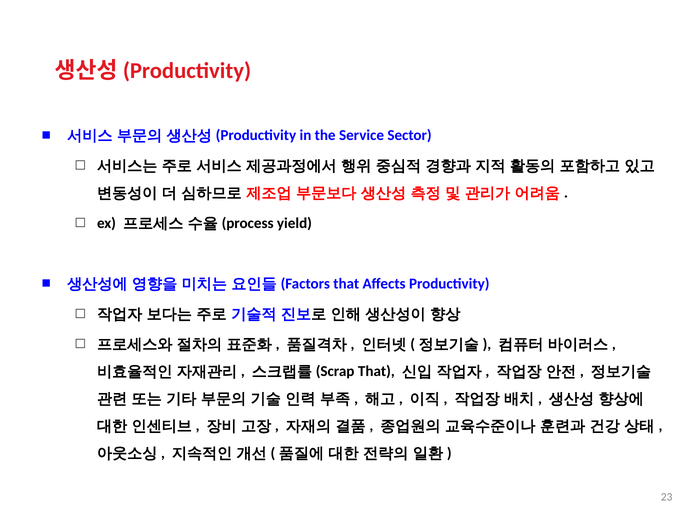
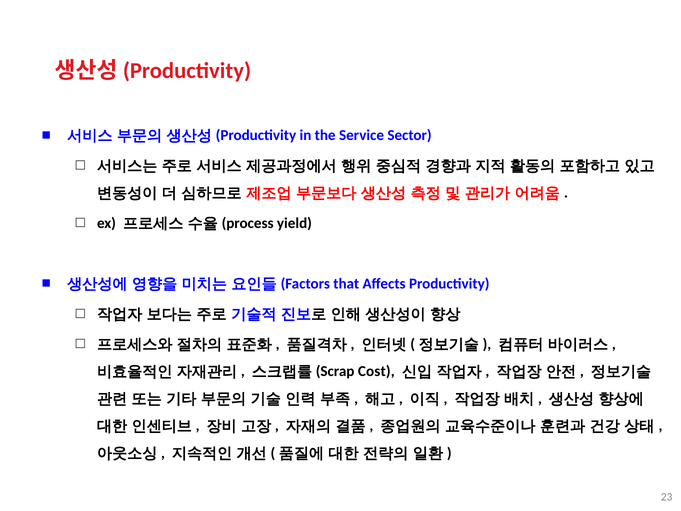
That: That -> Cost (376, 371)
